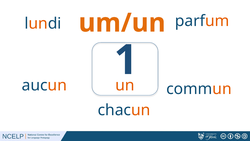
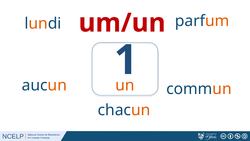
um/un colour: orange -> red (122, 23)
